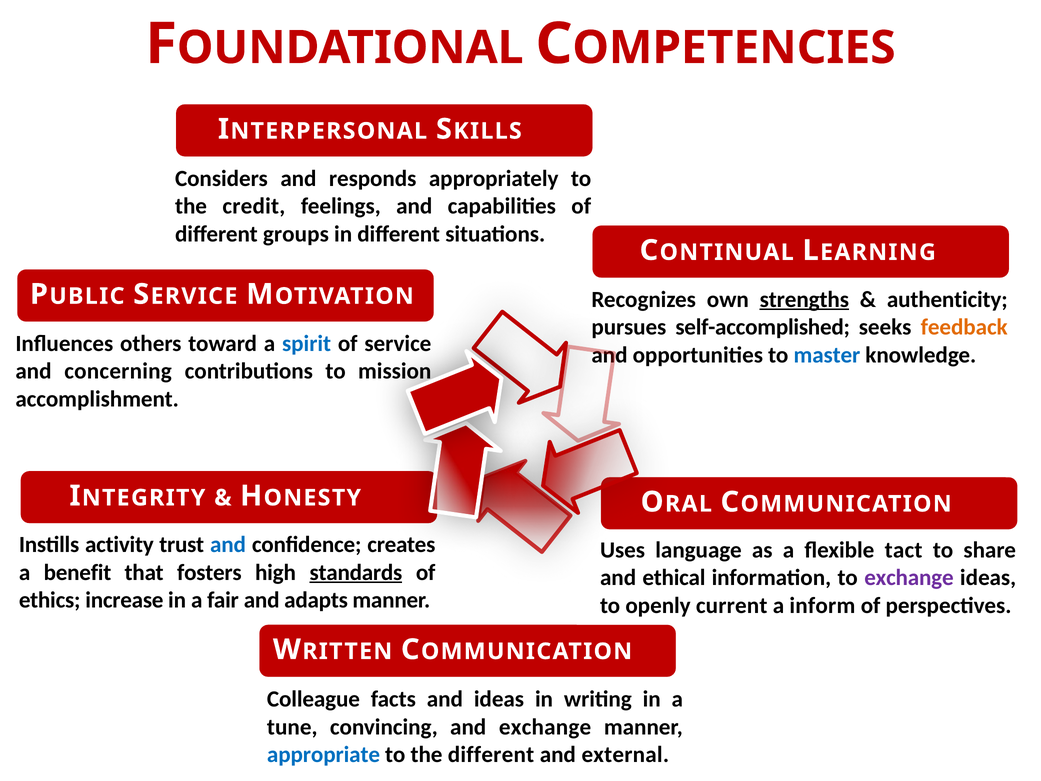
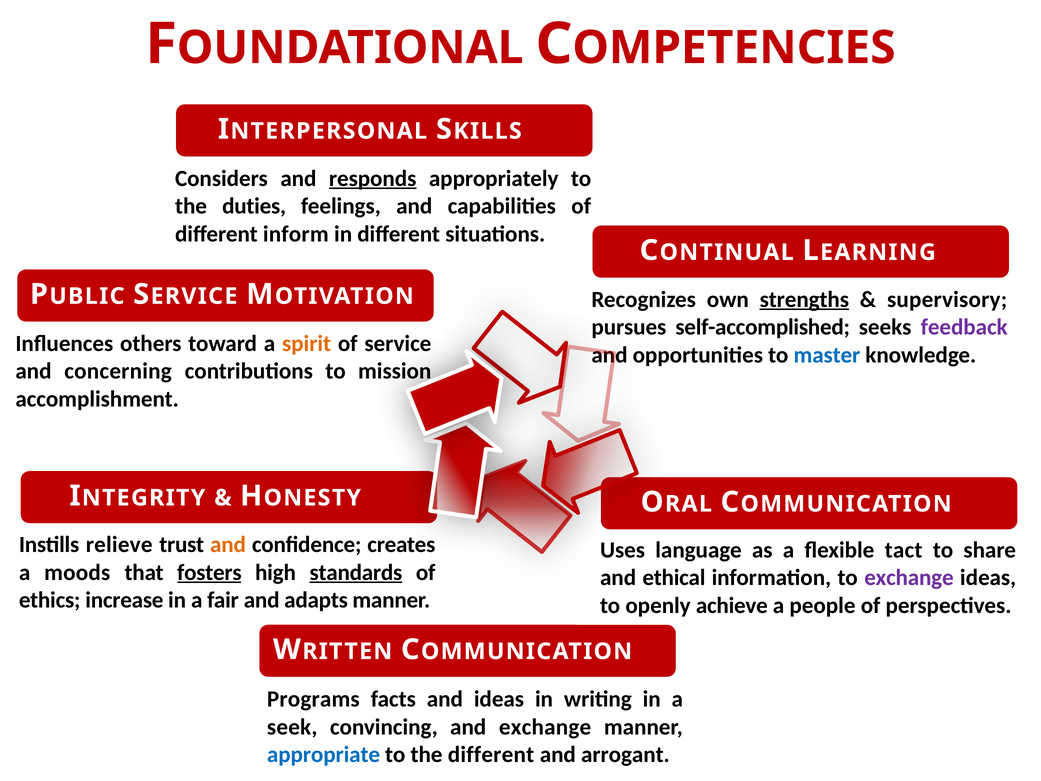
responds underline: none -> present (373, 178)
credit: credit -> duties (254, 206)
groups: groups -> inform (296, 234)
authenticity: authenticity -> supervisory (947, 299)
feedback colour: orange -> purple (964, 327)
spirit colour: blue -> orange (307, 343)
activity: activity -> relieve (119, 545)
and colour: blue -> orange (228, 545)
benefit: benefit -> moods (77, 572)
fosters underline: none -> present (209, 572)
current: current -> achieve (732, 605)
inform: inform -> people (822, 605)
Colleague: Colleague -> Programs (313, 699)
tune: tune -> seek (292, 727)
external: external -> arrogant (625, 754)
